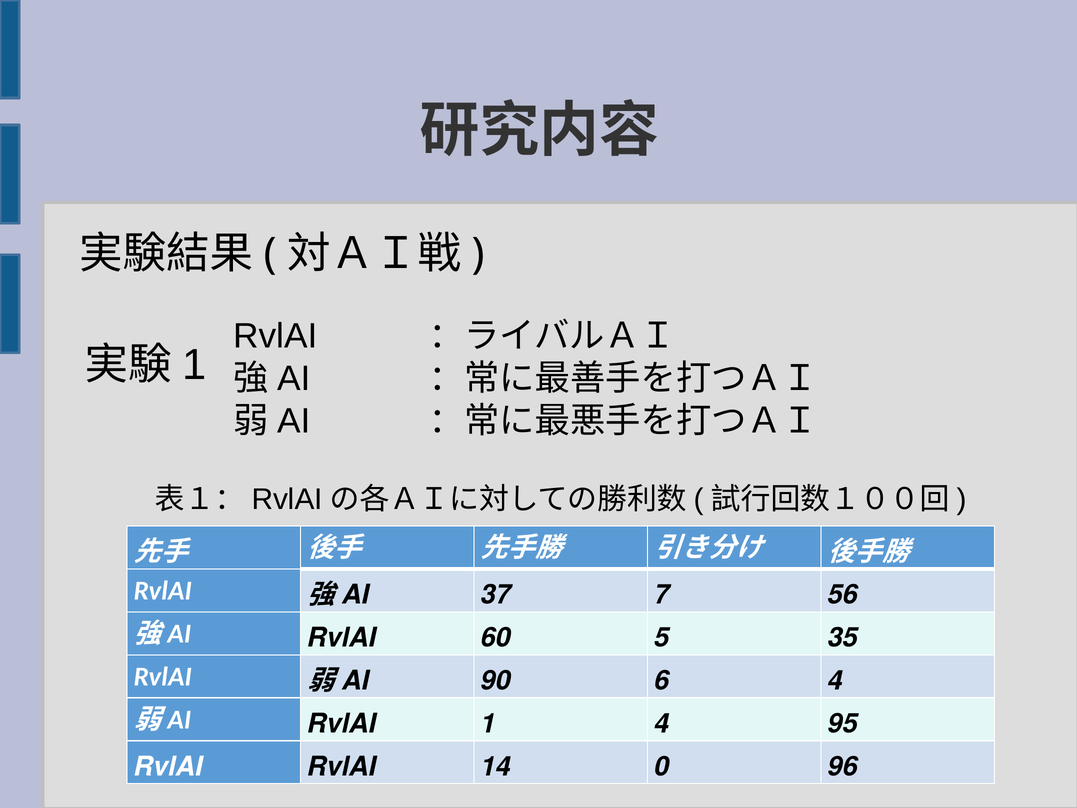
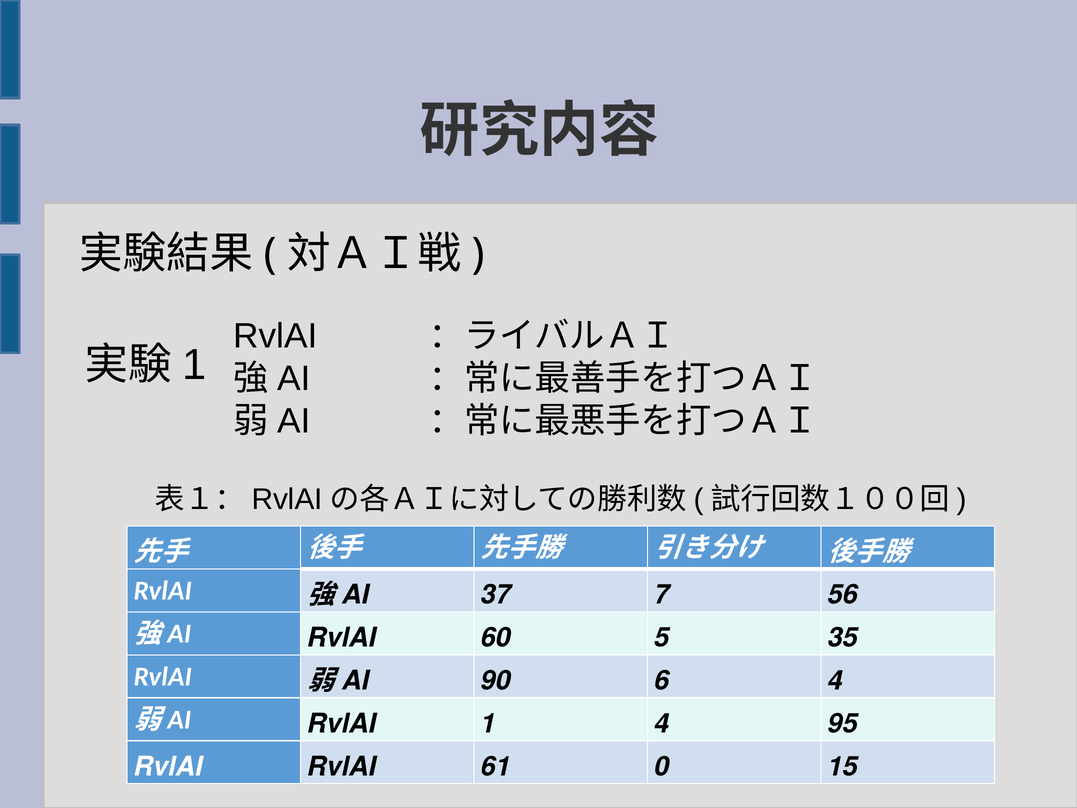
14: 14 -> 61 (496, 767)
96: 96 -> 15 (843, 767)
